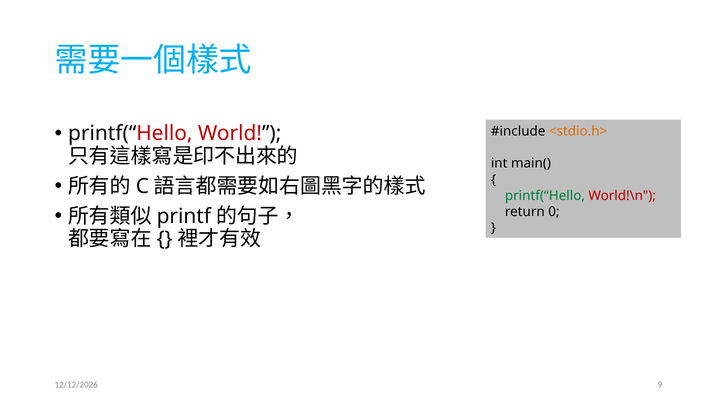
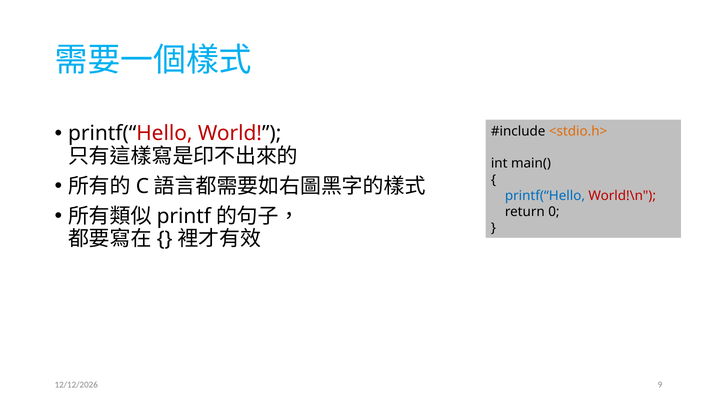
printf(“Hello colour: green -> blue (545, 196)
